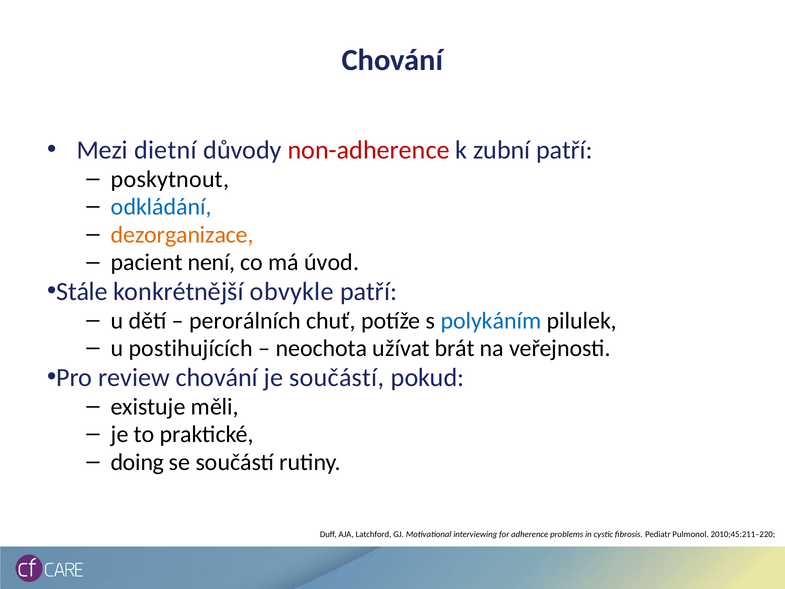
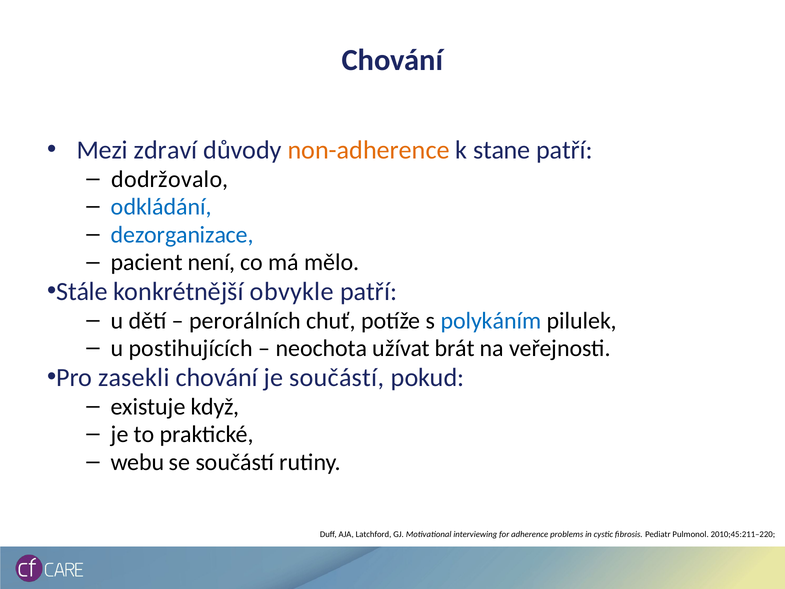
dietní: dietní -> zdraví (166, 150)
non-adherence colour: red -> orange (369, 150)
zubní: zubní -> stane (502, 150)
poskytnout: poskytnout -> dodržovalo (170, 179)
dezorganizace colour: orange -> blue (182, 235)
úvod: úvod -> mělo (332, 262)
review: review -> zasekli (134, 378)
měli: měli -> když (215, 406)
doing: doing -> webu (137, 462)
